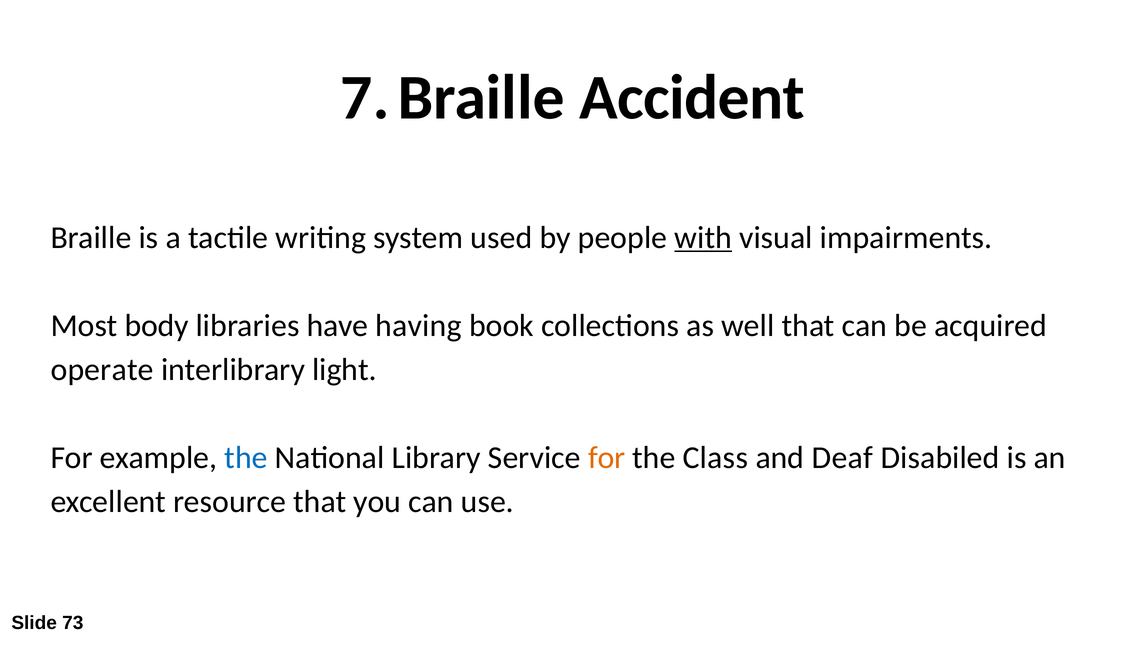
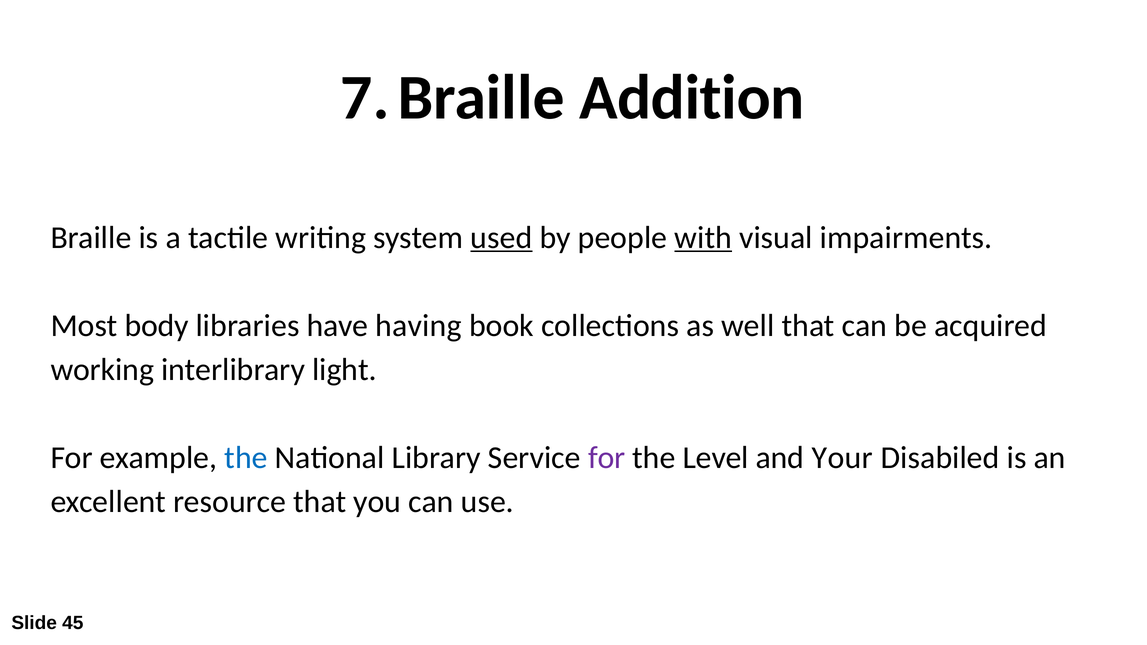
Accident: Accident -> Addition (692, 98)
used underline: none -> present (501, 238)
operate: operate -> working (102, 370)
for colour: orange -> purple (607, 458)
Class: Class -> Level (716, 458)
Deaf: Deaf -> Your (842, 458)
73: 73 -> 45 (73, 623)
